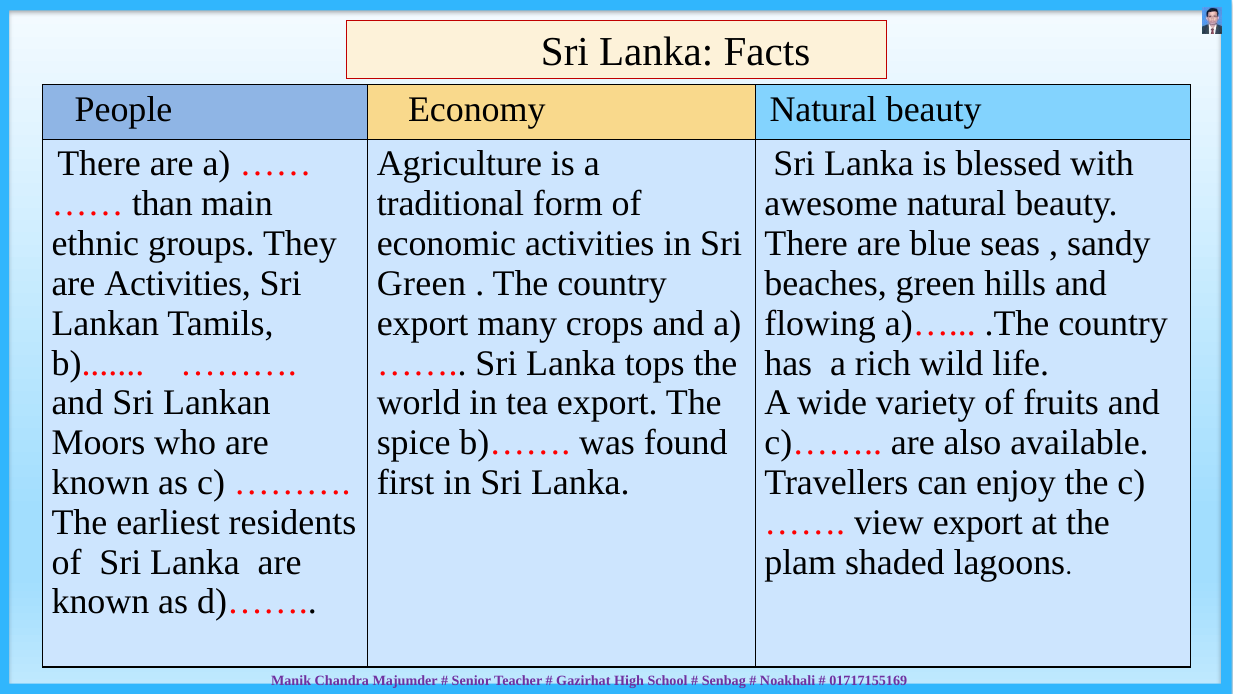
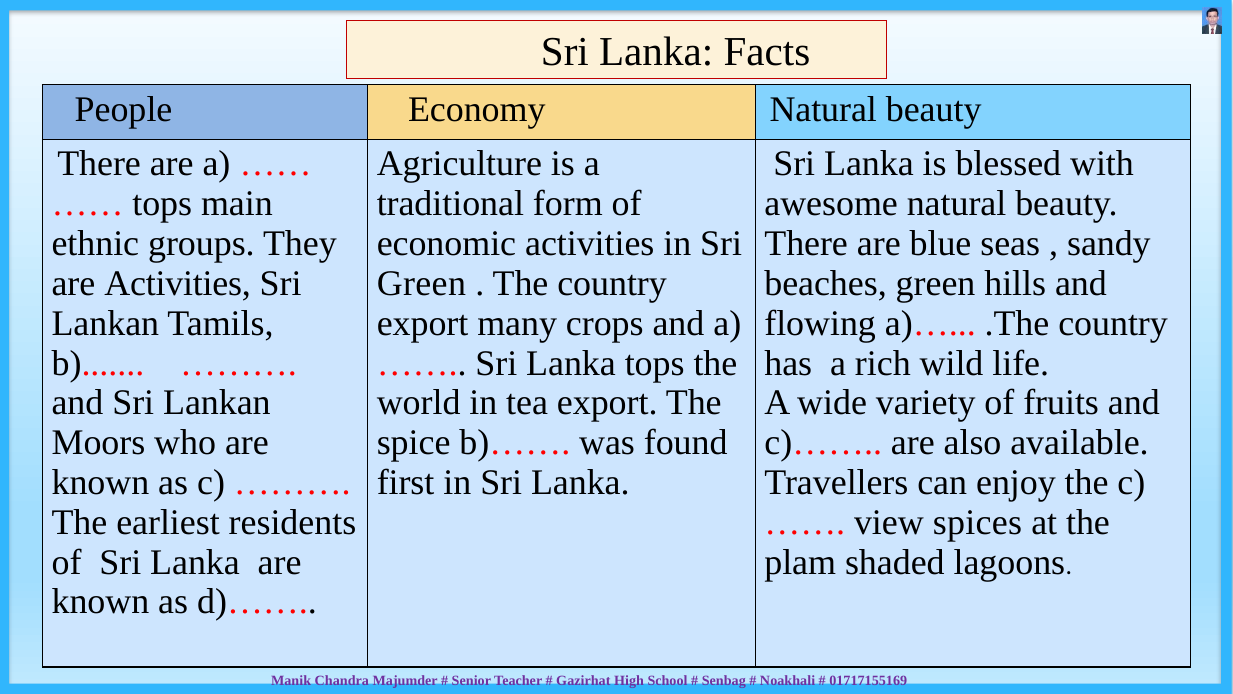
than: than -> tops (162, 204)
view export: export -> spices (977, 522)
